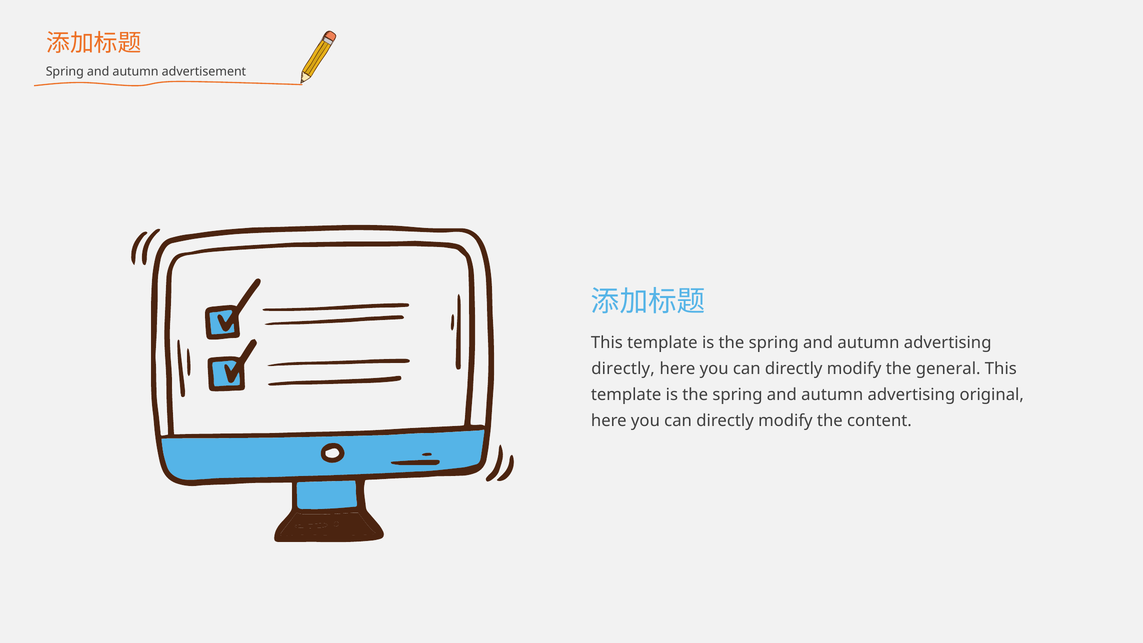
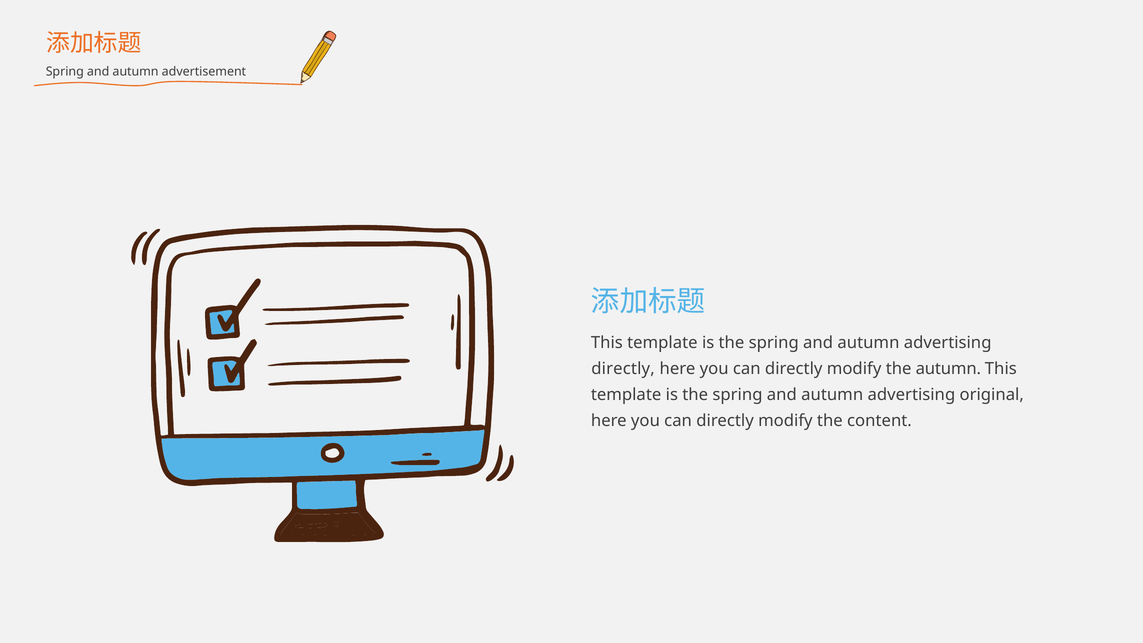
the general: general -> autumn (948, 369)
